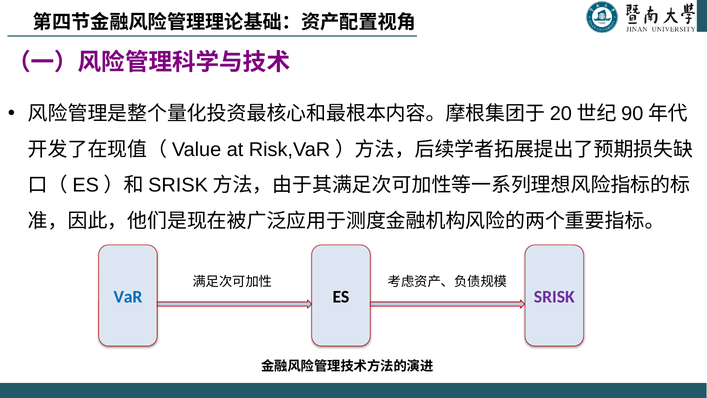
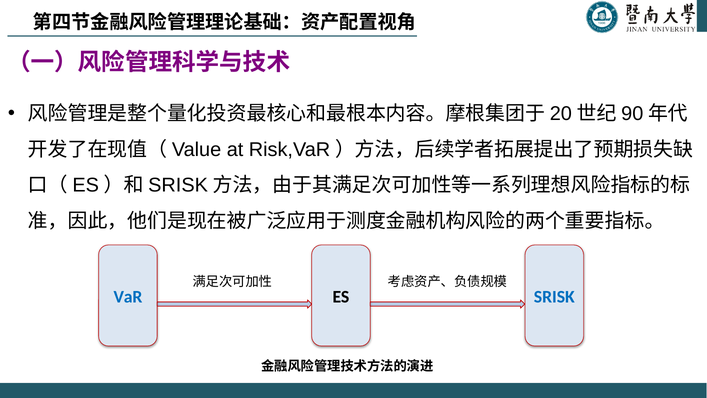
SRISK colour: purple -> blue (554, 297)
